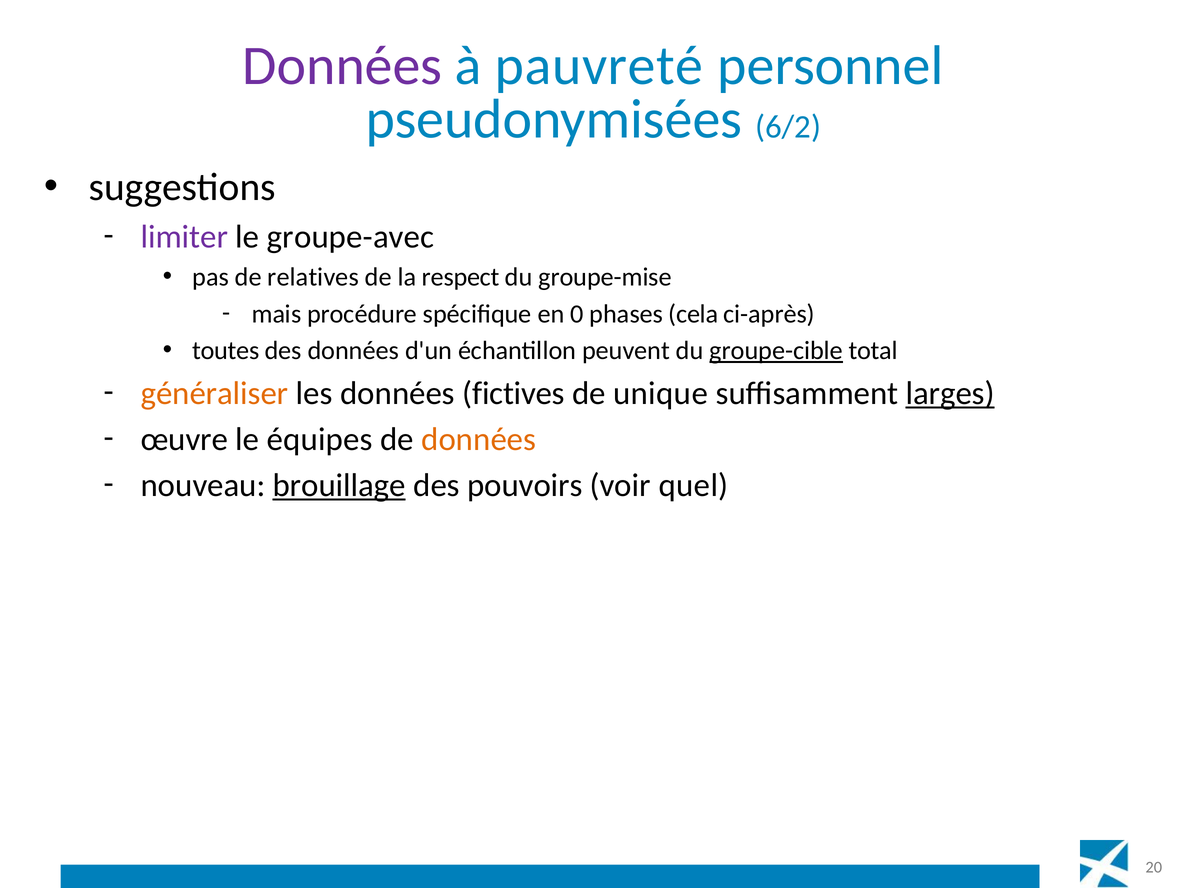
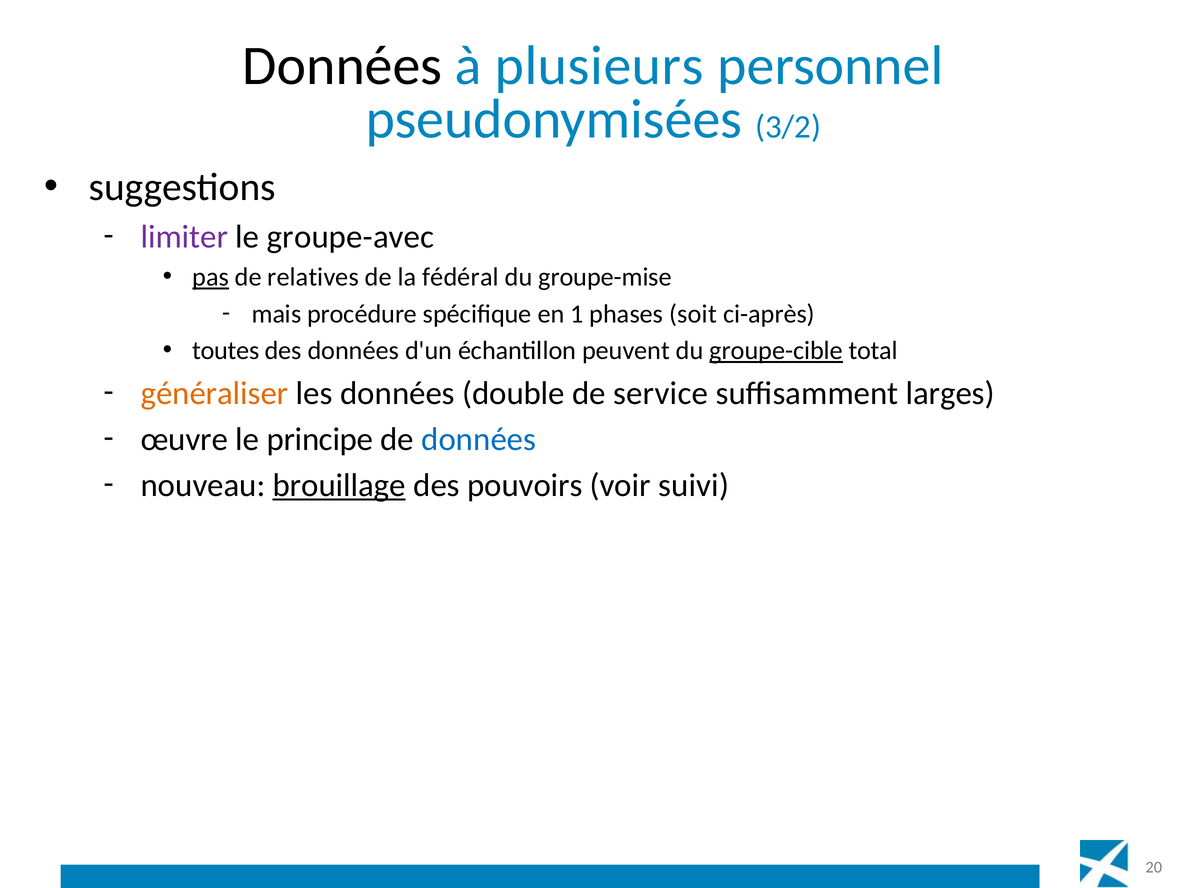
Données colour: purple -> black (342, 66)
pauvreté: pauvreté -> plusieurs (599, 66)
6/2: 6/2 -> 3/2 (788, 127)
pas underline: none -> present (211, 277)
respect: respect -> fédéral (460, 277)
0: 0 -> 1 (577, 314)
cela: cela -> soit (693, 314)
fictives: fictives -> double (514, 393)
unique: unique -> service (661, 393)
larges underline: present -> none (950, 393)
équipes: équipes -> principe (320, 439)
données colour: orange -> blue (479, 439)
quel: quel -> suivi (694, 486)
